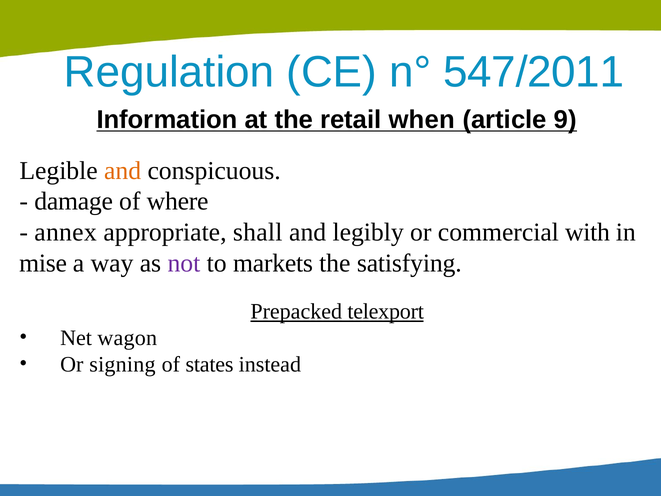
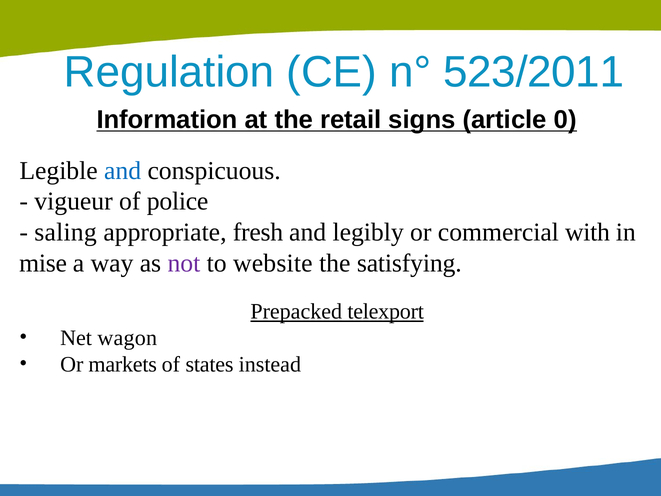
547/2011: 547/2011 -> 523/2011 (534, 72)
when: when -> signs (422, 120)
9: 9 -> 0 (565, 120)
and colour: orange -> blue (123, 170)
damage: damage -> vigueur (74, 201)
where: where -> police (178, 201)
annex: annex -> saling (66, 232)
shall: shall -> fresh (258, 232)
markets: markets -> website (273, 263)
signing: signing -> markets (123, 364)
